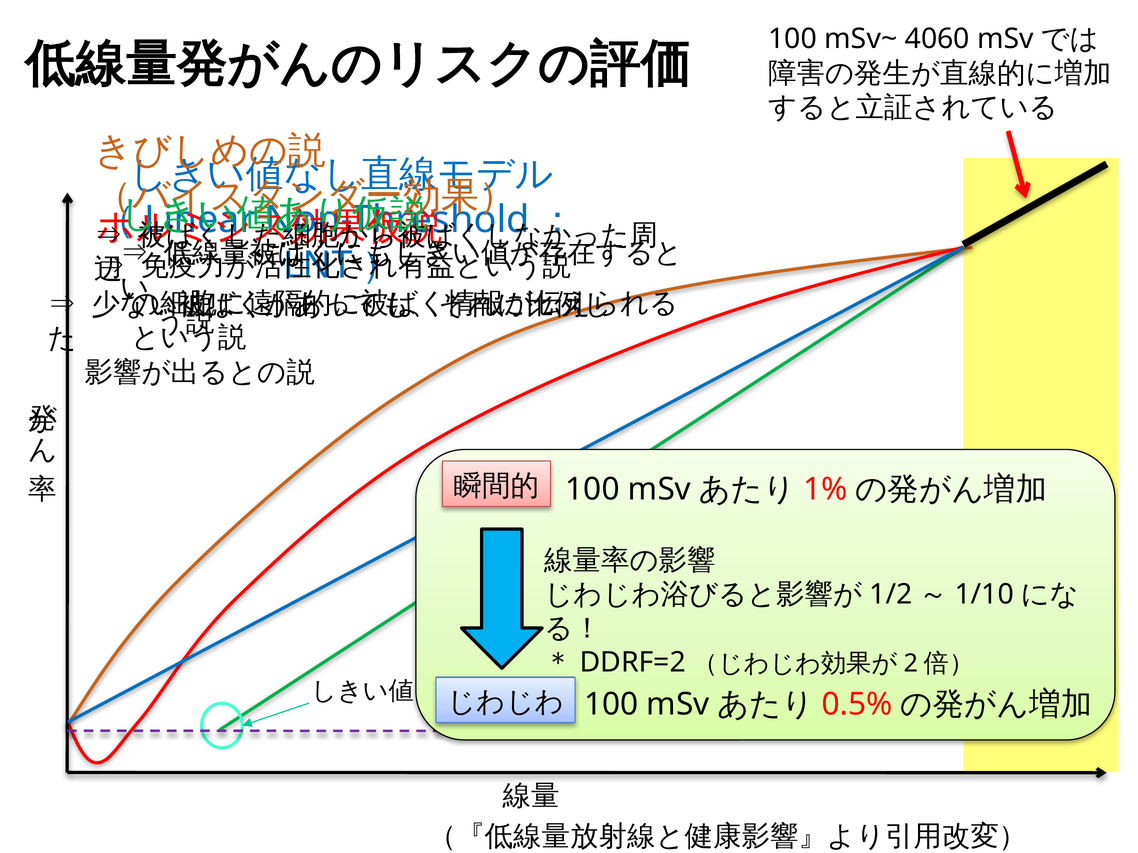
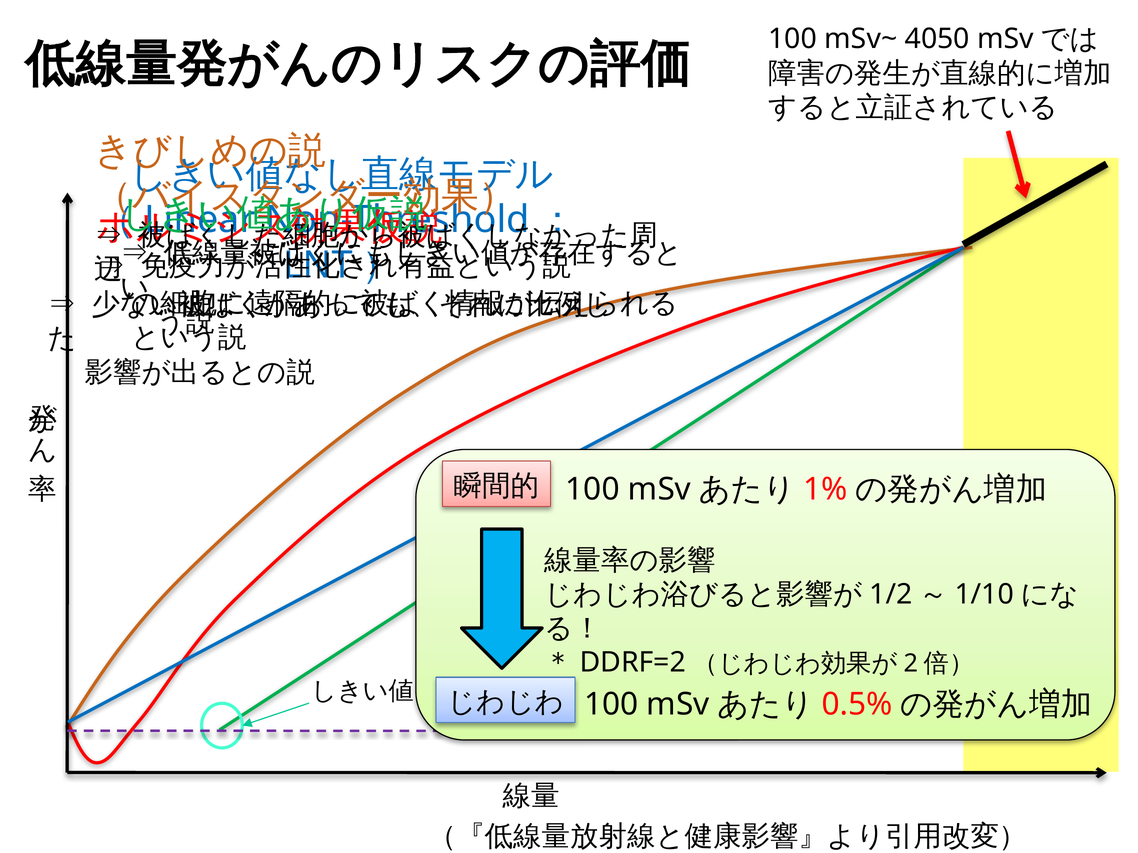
4060: 4060 -> 4050 (937, 39)
